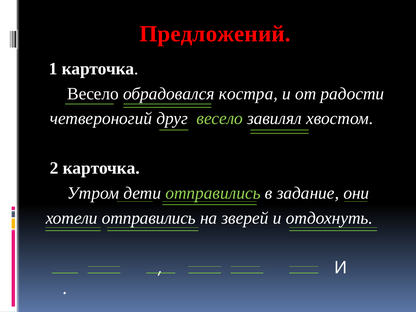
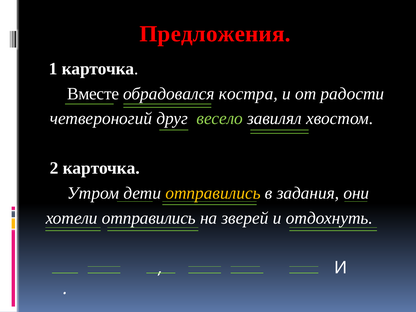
Предложений: Предложений -> Предложения (215, 34)
Весело: Весело -> Вместе (93, 94)
отправились colour: light green -> yellow (213, 193)
задание: задание -> задания (308, 193)
